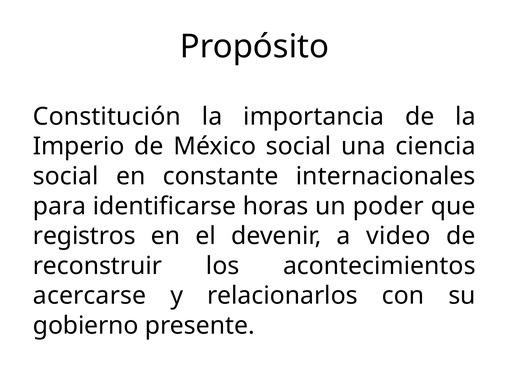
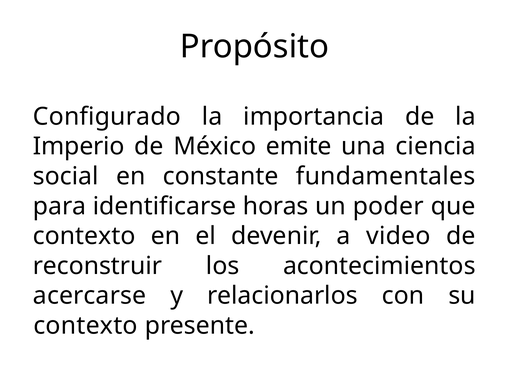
Constitución: Constitución -> Configurado (107, 117)
México social: social -> emite (299, 146)
internacionales: internacionales -> fundamentales (386, 176)
registros: registros -> contexto (84, 236)
gobierno: gobierno -> contexto (86, 325)
